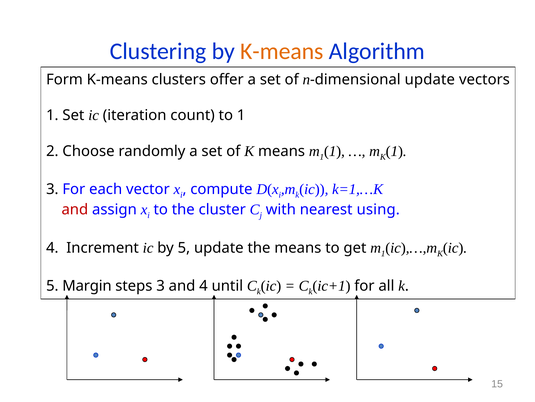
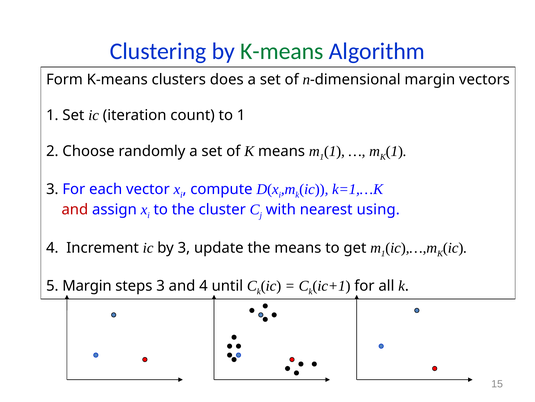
K-means colour: orange -> green (282, 51)
offer: offer -> does (227, 79)
update: update -> margin (430, 79)
by 5: 5 -> 3 (184, 247)
